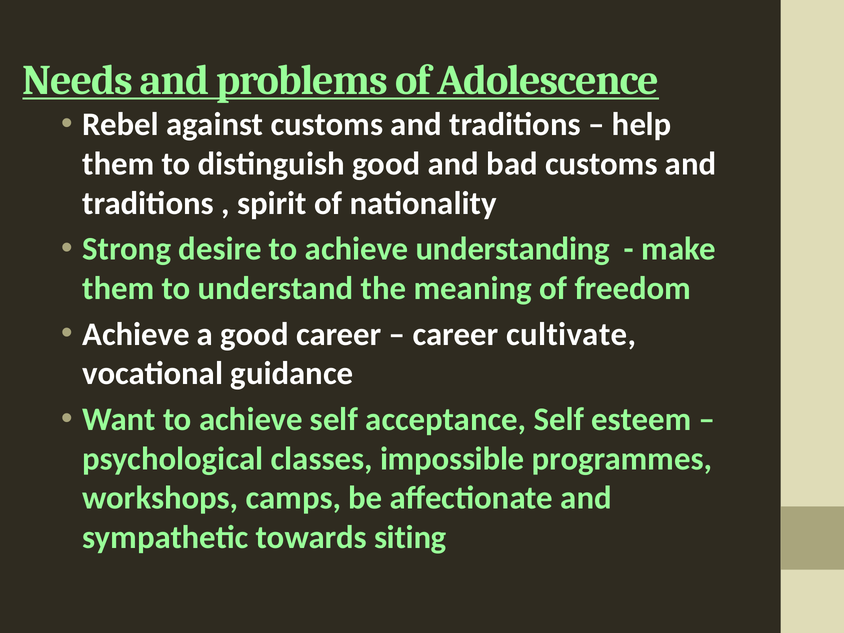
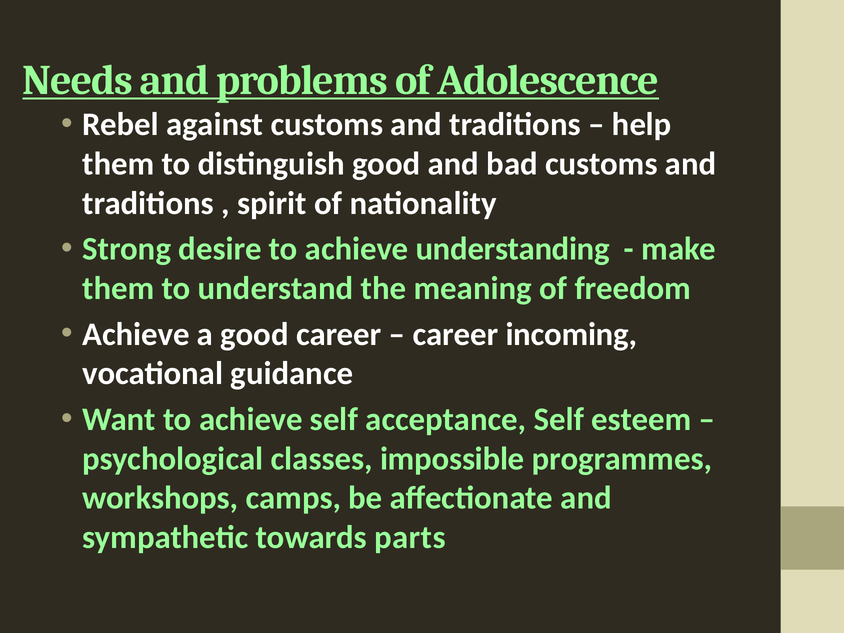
cultivate: cultivate -> incoming (571, 334)
siting: siting -> parts (410, 537)
